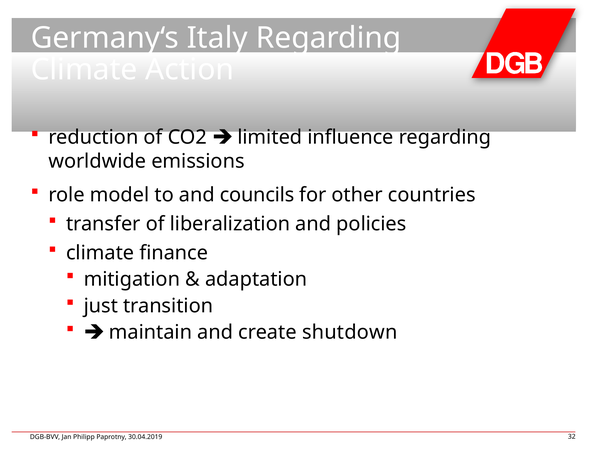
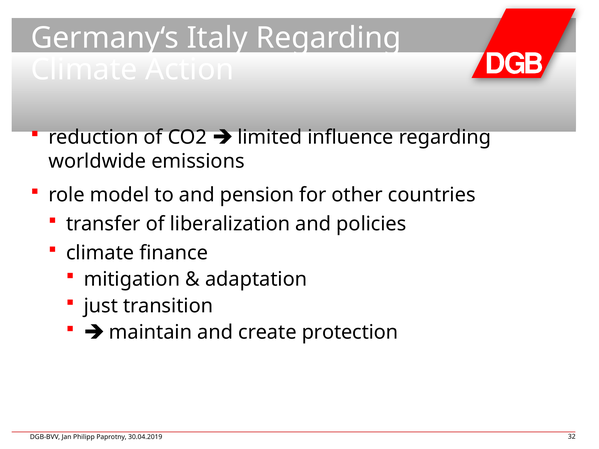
councils: councils -> pension (257, 195)
shutdown: shutdown -> protection (350, 332)
